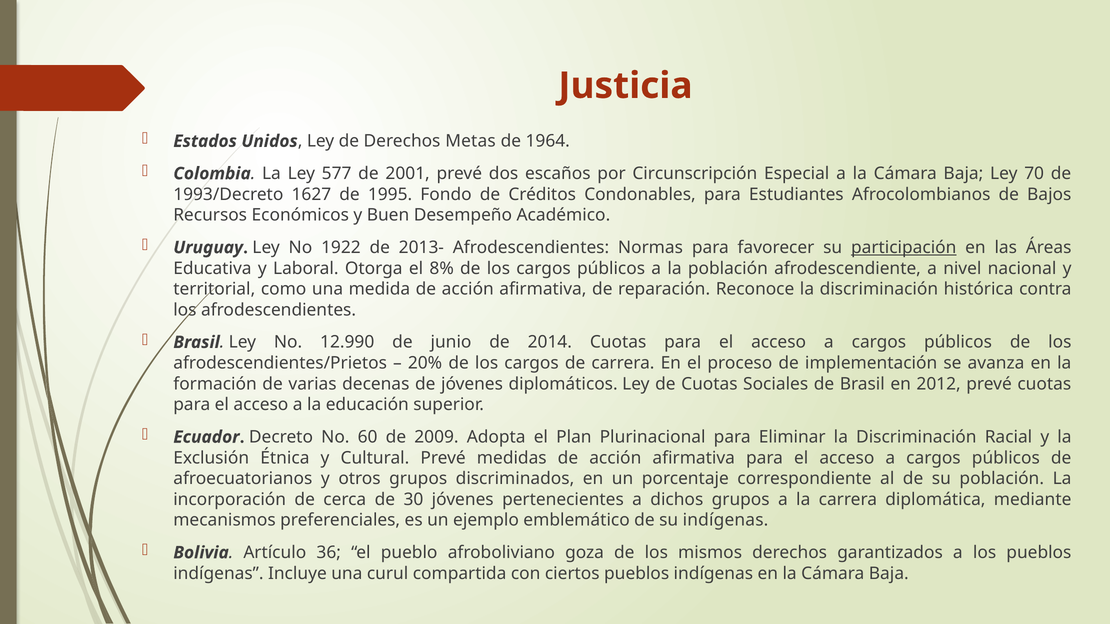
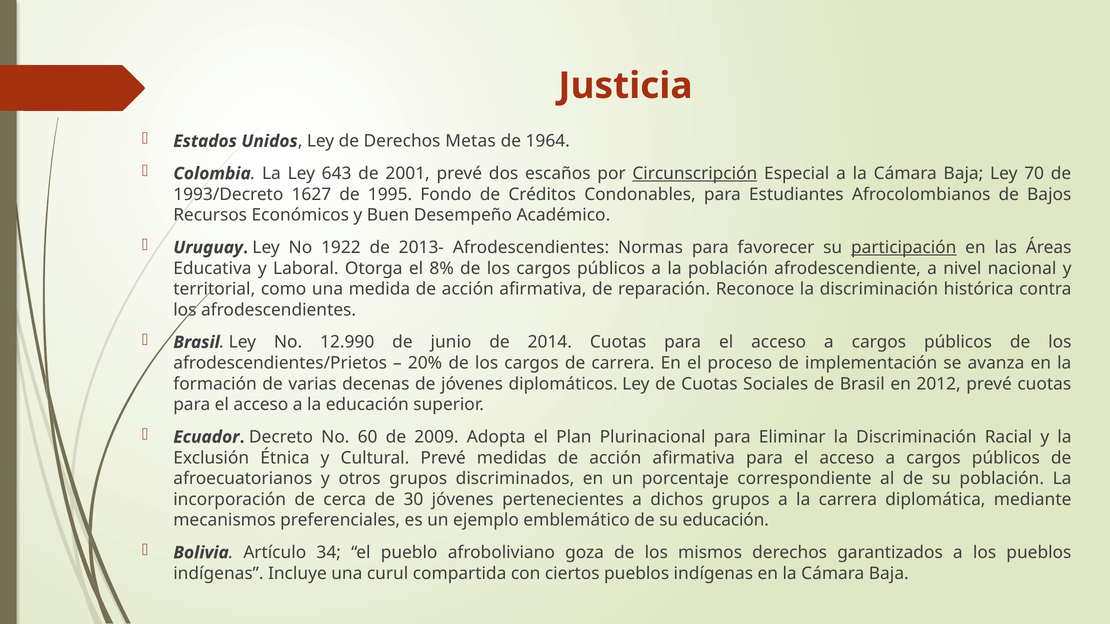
577: 577 -> 643 (337, 174)
Circunscripción underline: none -> present (695, 174)
su indígenas: indígenas -> educación (726, 521)
36: 36 -> 34 (329, 553)
